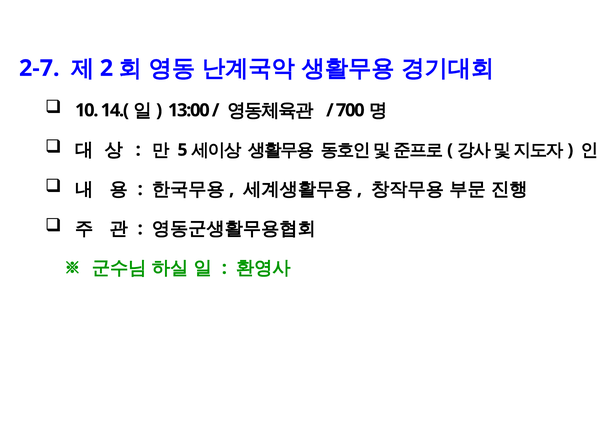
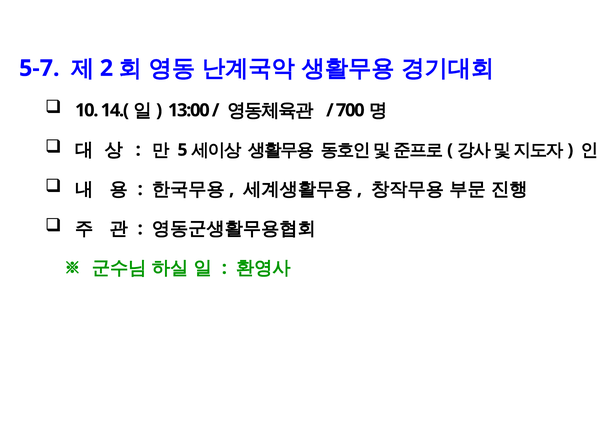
2-7: 2-7 -> 5-7 (39, 68)
